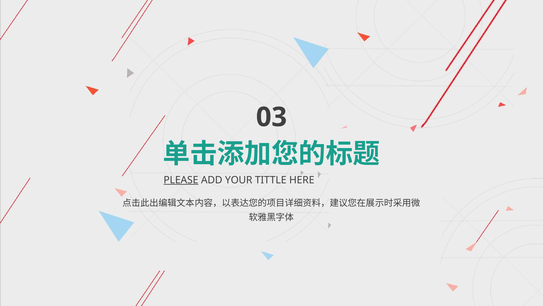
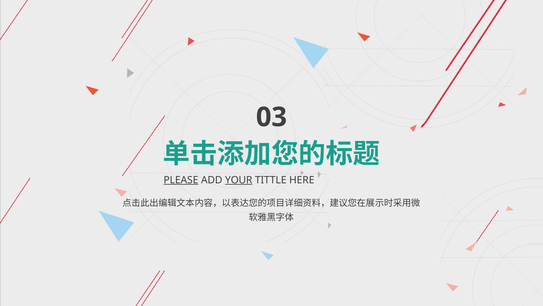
YOUR underline: none -> present (239, 180)
